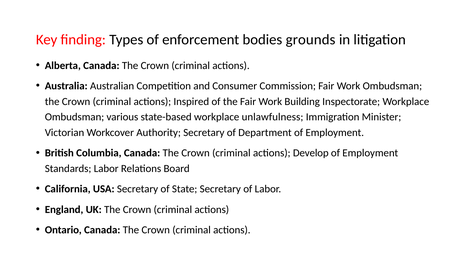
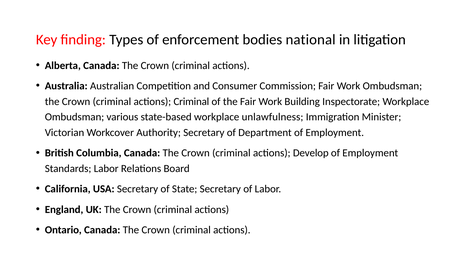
grounds: grounds -> national (311, 40)
actions Inspired: Inspired -> Criminal (191, 102)
